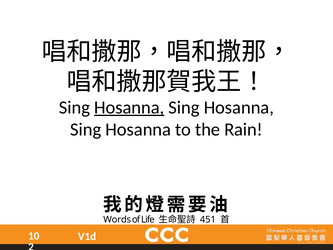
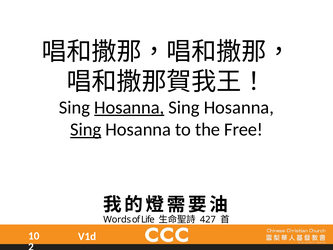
Sing underline: none -> present (86, 130)
Rain: Rain -> Free (244, 130)
451: 451 -> 427 (208, 219)
